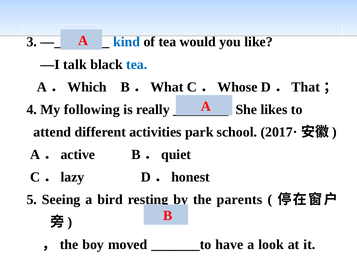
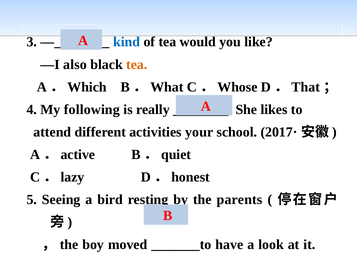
talk: talk -> also (75, 64)
tea colour: blue -> orange (137, 64)
park: park -> your (199, 132)
